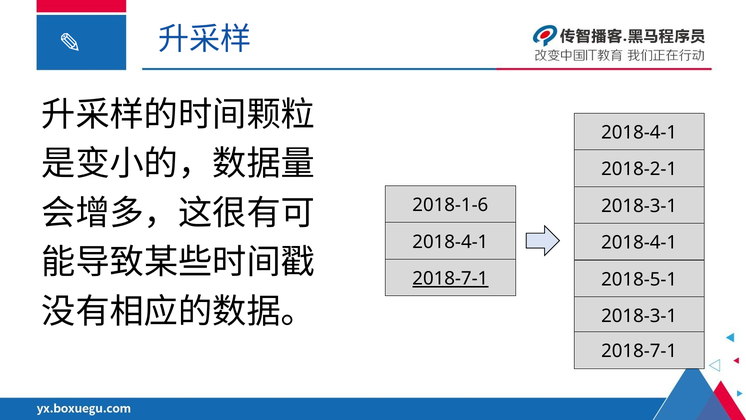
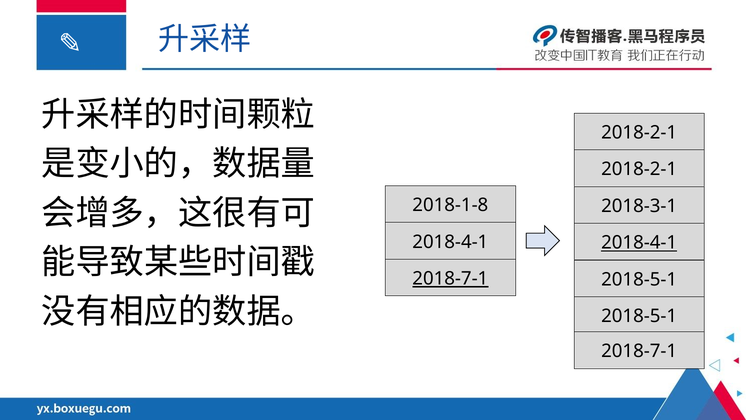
2018-4-1: 2018-4-1 -> 2018-2-1 (639, 132)
2018-1-6: 2018-1-6 -> 2018-1-8 (450, 205)
2018-4-1 underline: none -> present (639, 243)
2018-3-1: 2018-3-1 -> 2018-5-1 (639, 316)
